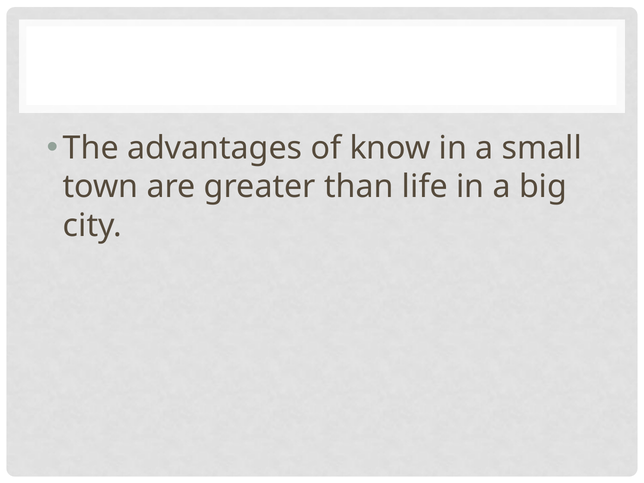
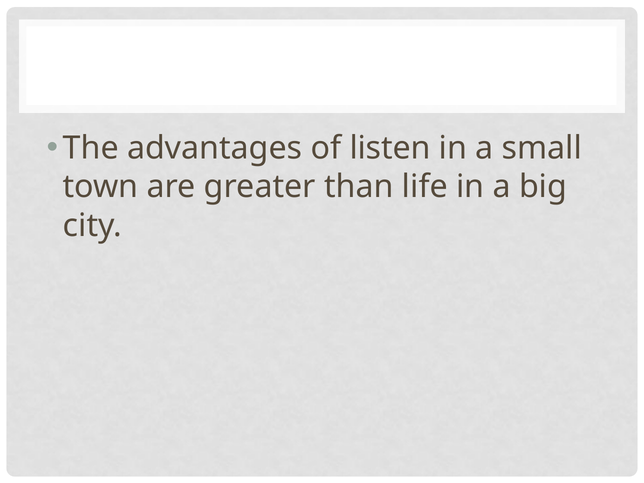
know: know -> listen (390, 148)
